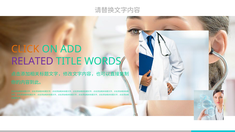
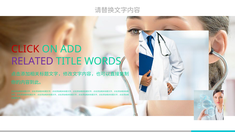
CLICK colour: orange -> red (25, 49)
